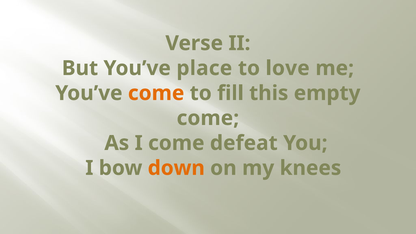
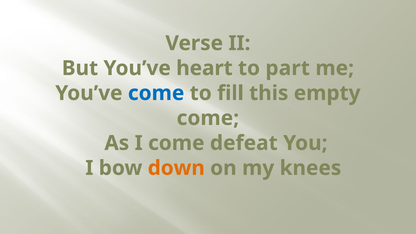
place: place -> heart (204, 68)
love: love -> part (288, 68)
come colour: orange -> blue (156, 93)
